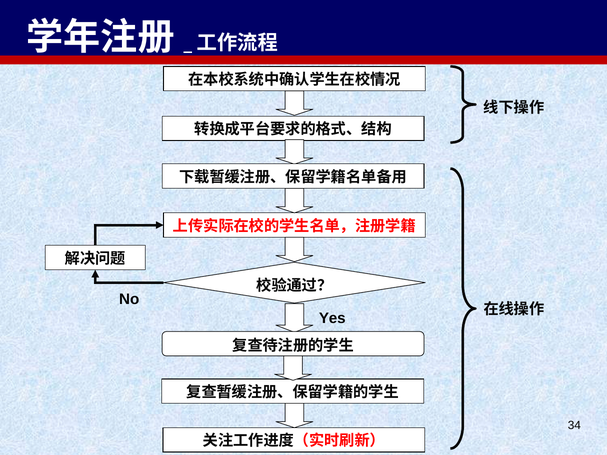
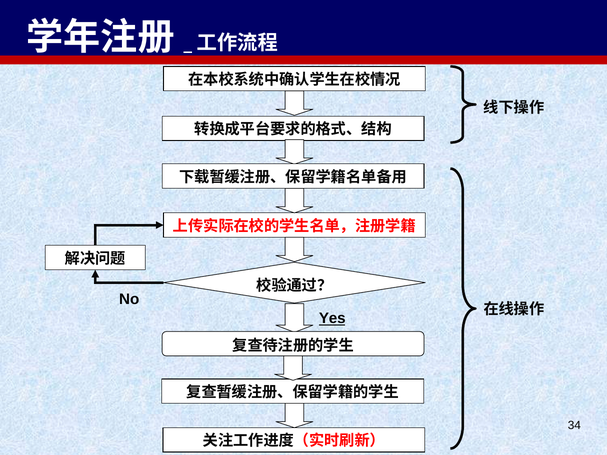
Yes underline: none -> present (332, 319)
